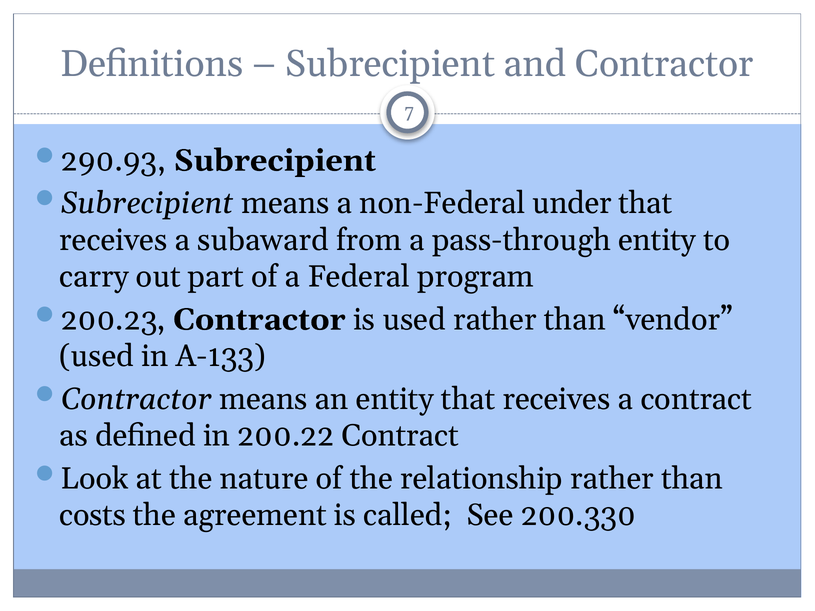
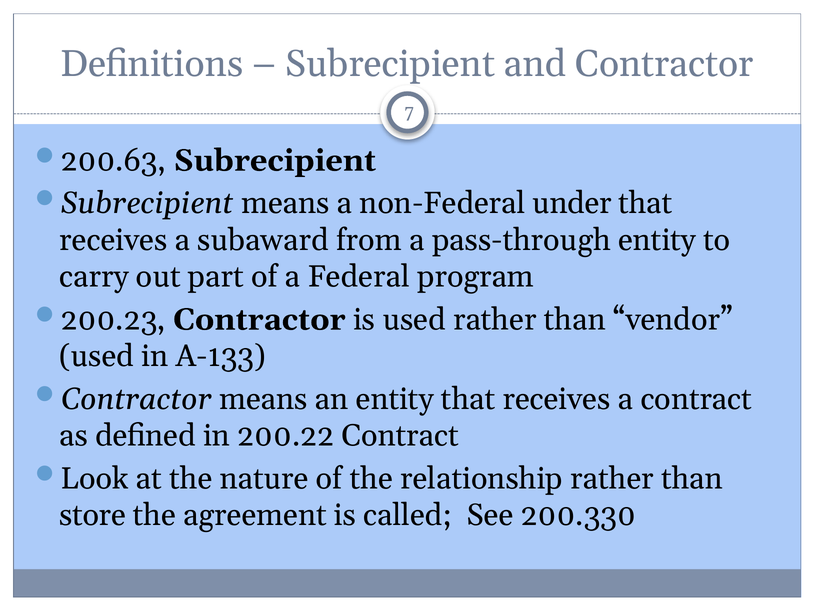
290.93: 290.93 -> 200.63 (113, 161)
costs: costs -> store (93, 515)
